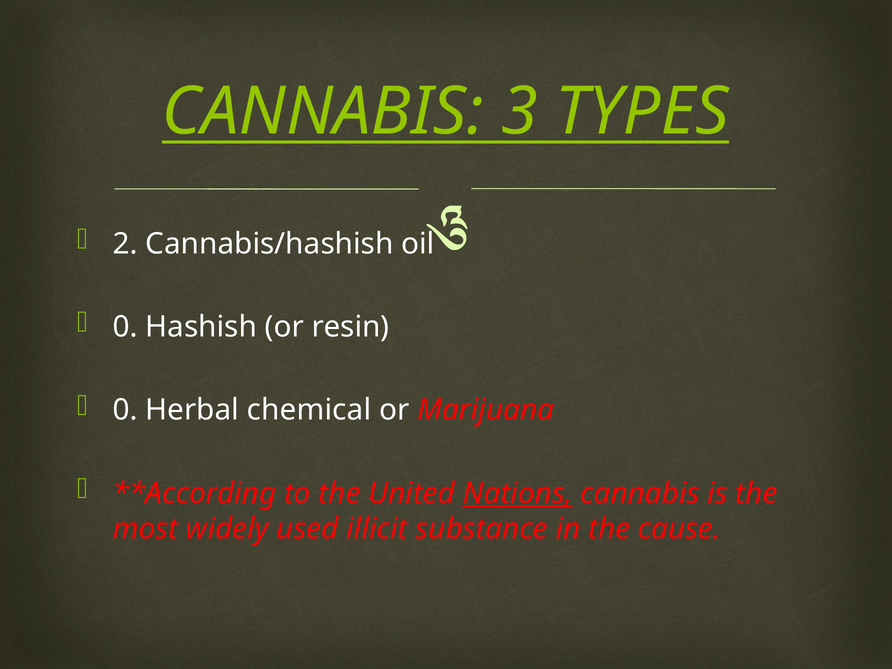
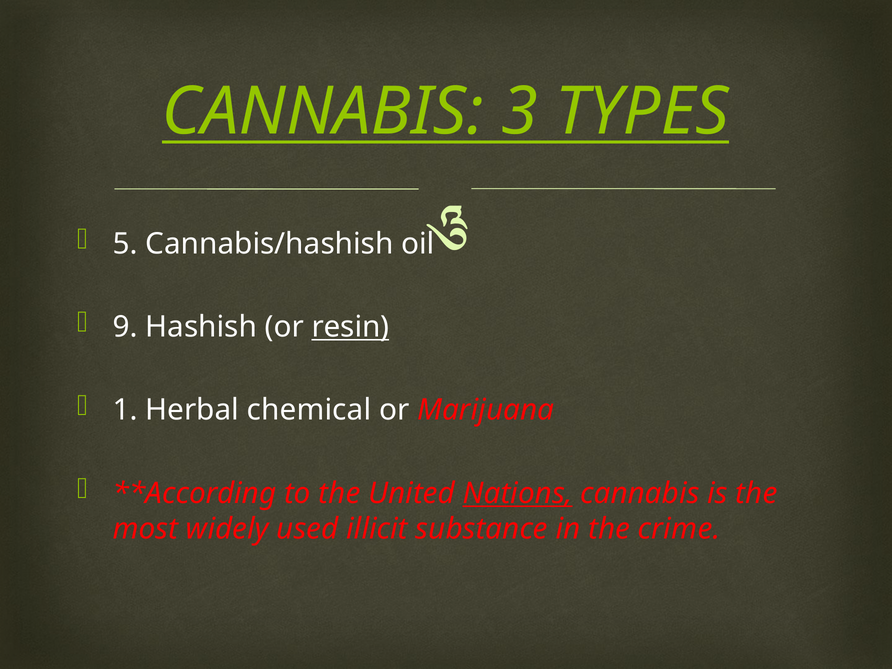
2: 2 -> 5 (125, 244)
0: 0 -> 9 (125, 327)
resin underline: none -> present (351, 327)
0: 0 -> 1 (125, 410)
cause: cause -> crime (679, 529)
